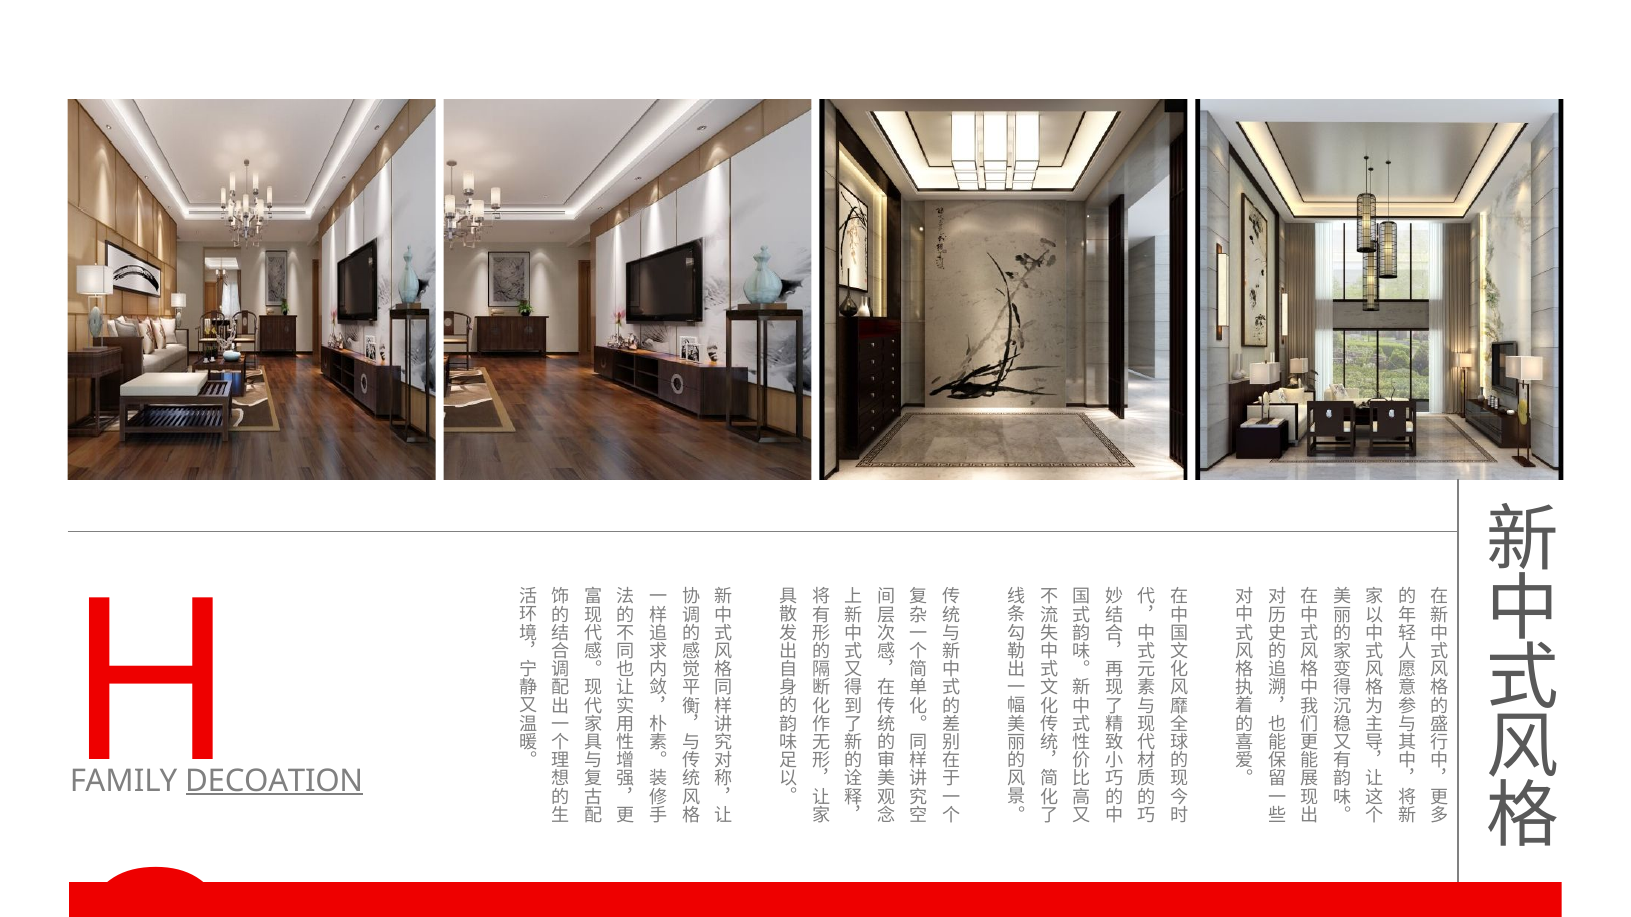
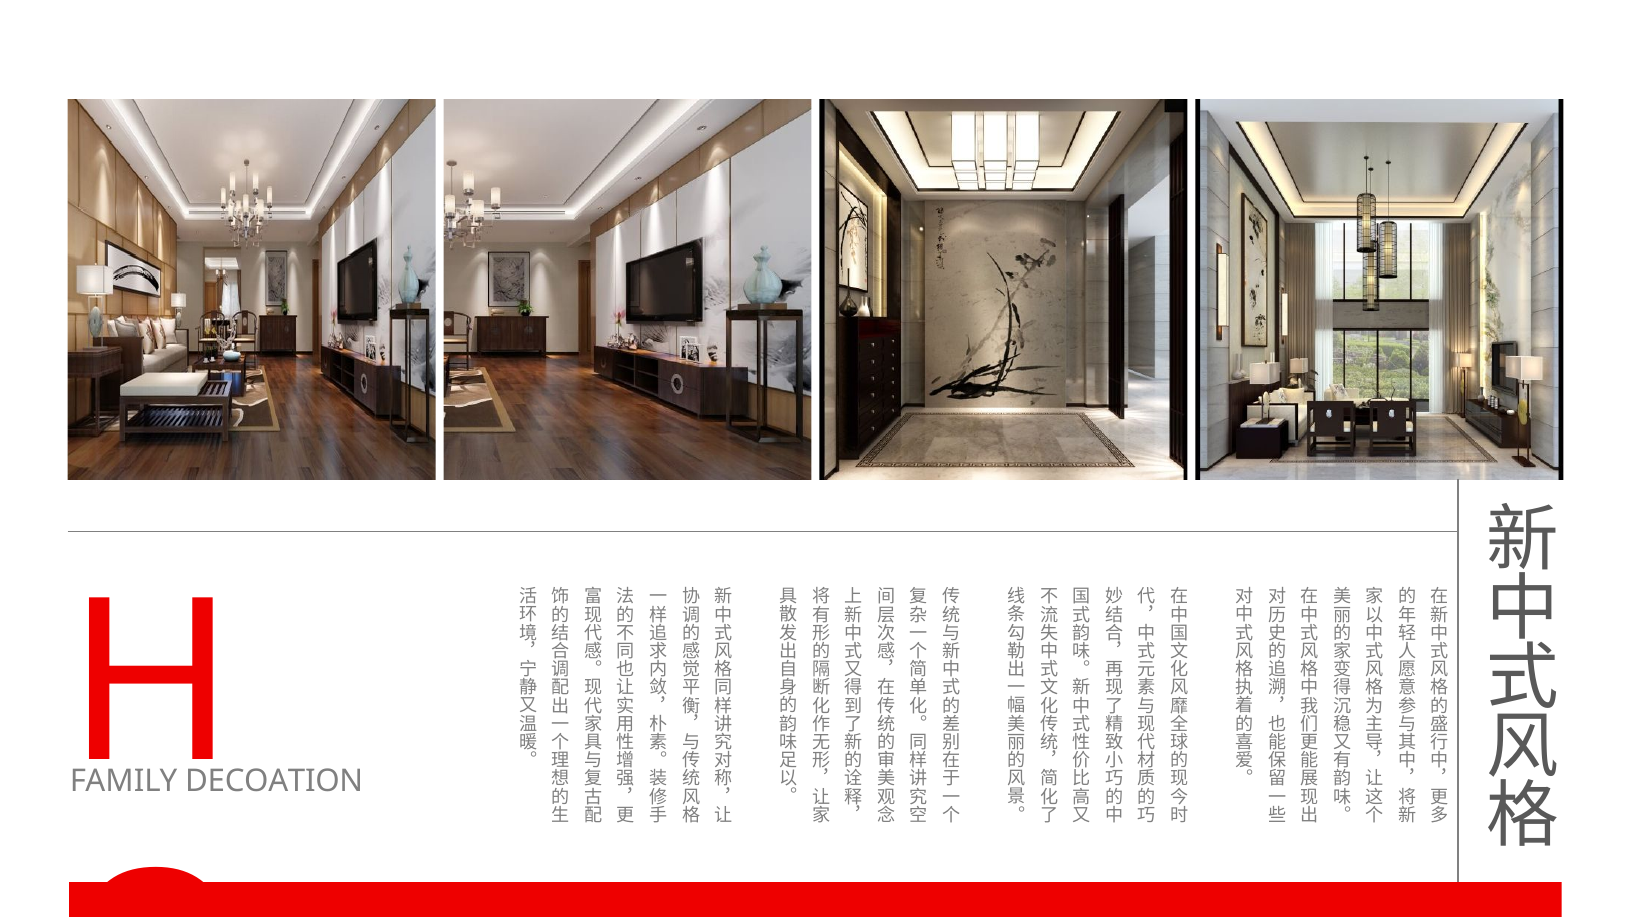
DECOATION underline: present -> none (274, 781)
